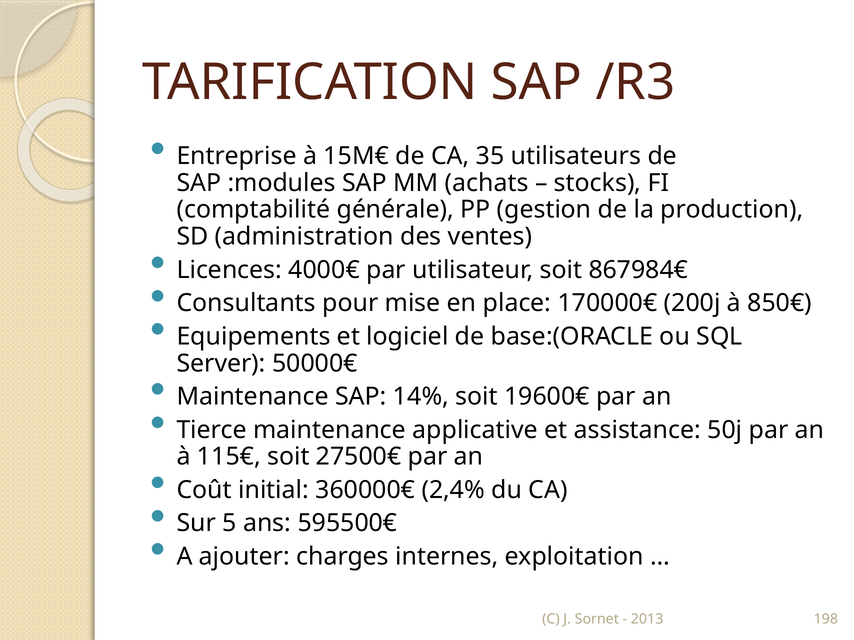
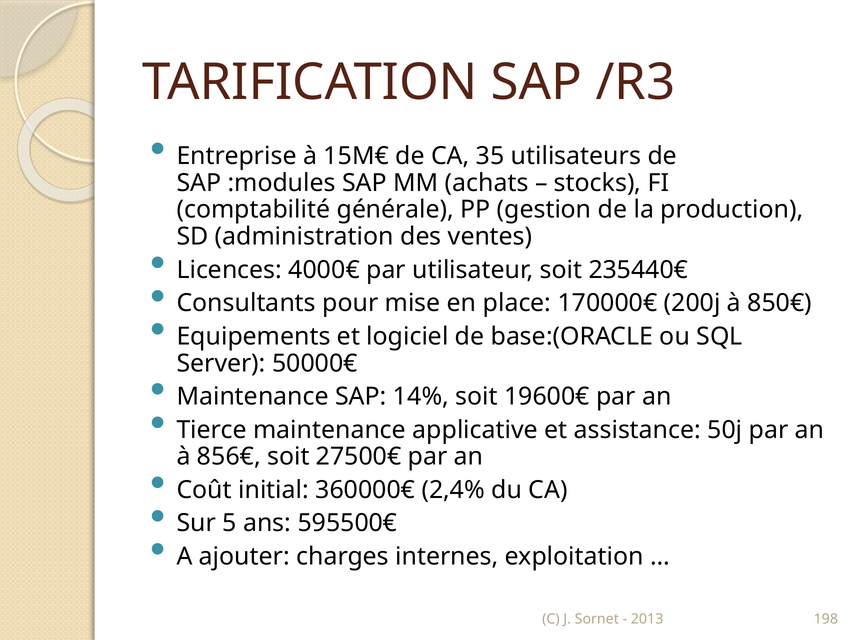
867984€: 867984€ -> 235440€ (638, 270)
115€: 115€ -> 856€ (229, 457)
